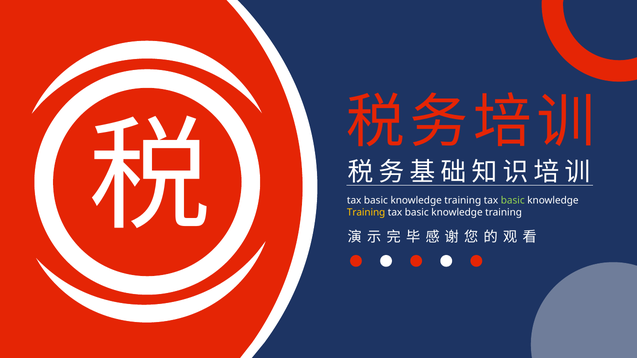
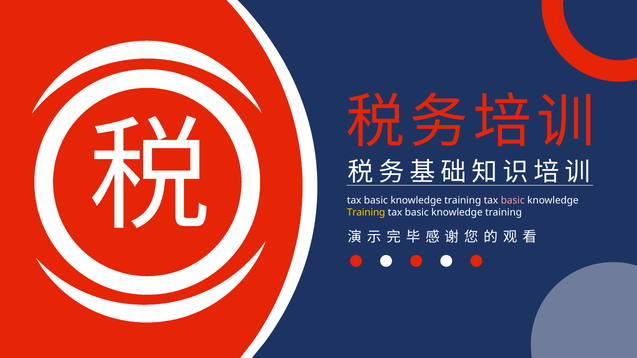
basic colour: light green -> pink (513, 201)
